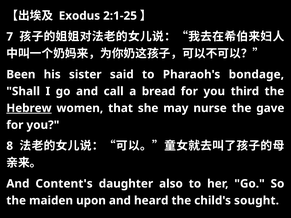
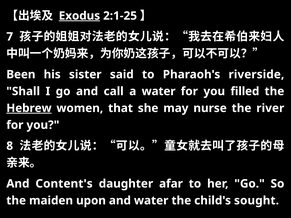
Exodus underline: none -> present (79, 16)
bondage: bondage -> riverside (256, 75)
a bread: bread -> water (159, 91)
third: third -> filled (245, 91)
gave: gave -> river (270, 108)
also: also -> afar (171, 184)
and heard: heard -> water (151, 201)
